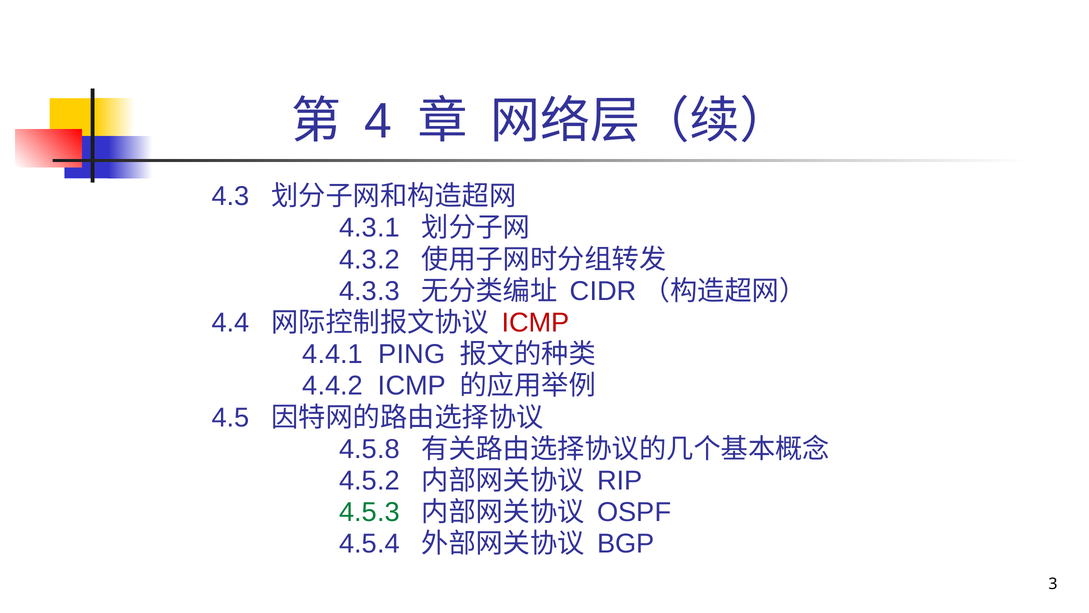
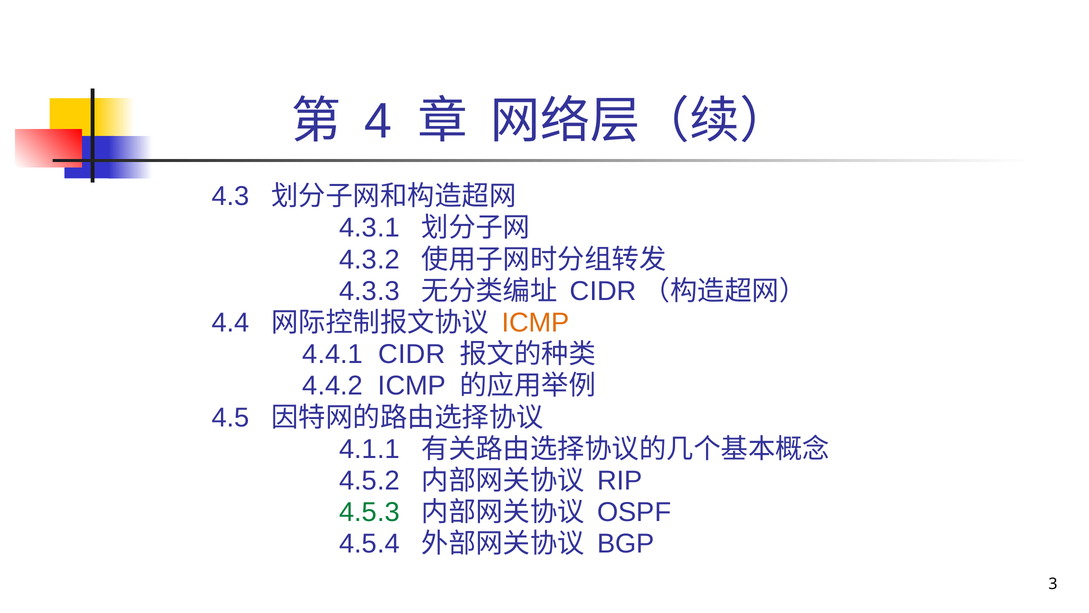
ICMP colour: red -> orange (536, 323)
PING: PING -> CIDR (412, 354)
4.5.8: 4.5.8 -> 4.1.1 (369, 449)
